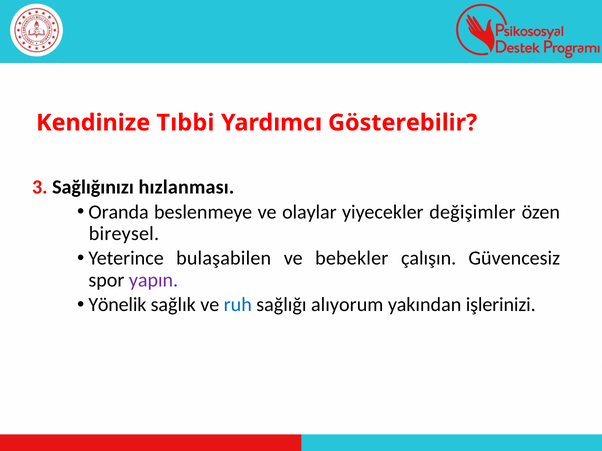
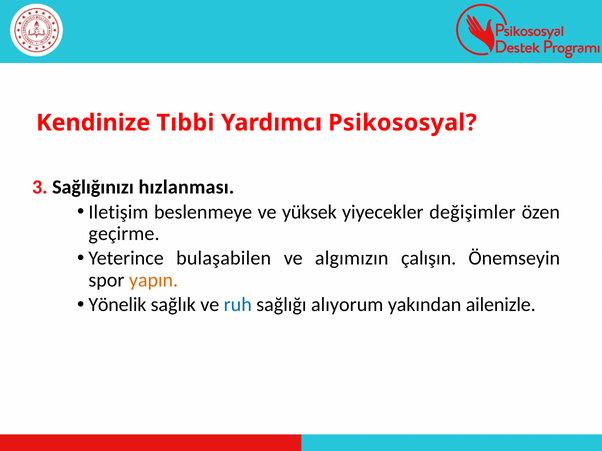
Gösterebilir: Gösterebilir -> Psikososyal (403, 123)
Oranda: Oranda -> Iletişim (118, 212)
olaylar: olaylar -> yüksek (309, 212)
bireysel: bireysel -> geçirme (124, 234)
bebekler: bebekler -> algımızın (352, 259)
Güvencesiz: Güvencesiz -> Önemseyin (514, 259)
yapın colour: purple -> orange (154, 280)
işlerinizi: işlerinizi -> ailenizle (501, 305)
